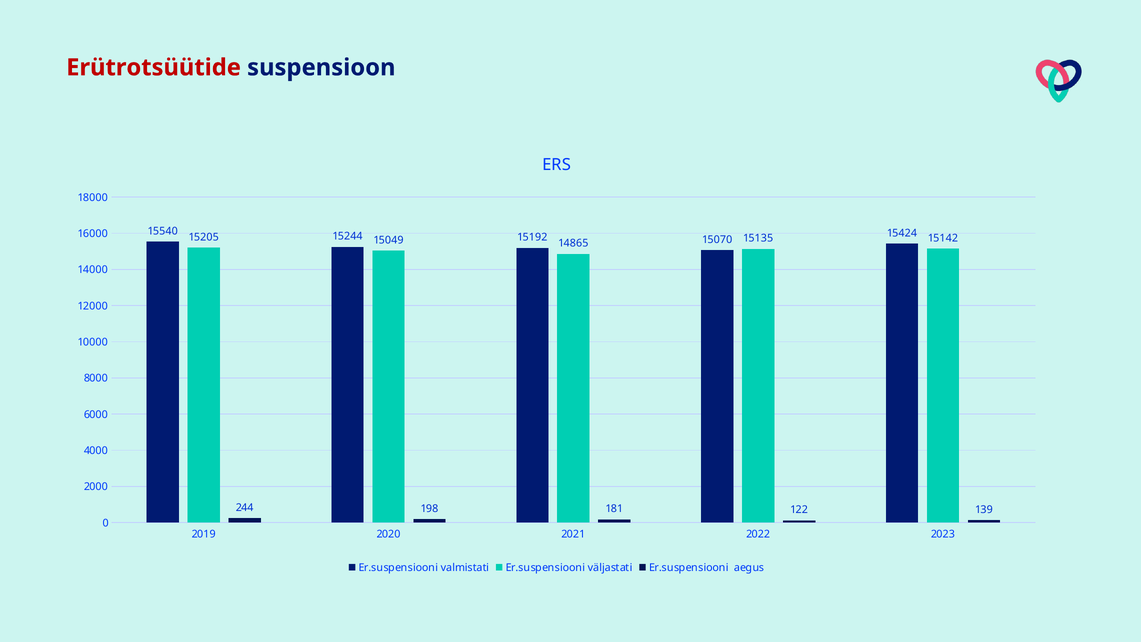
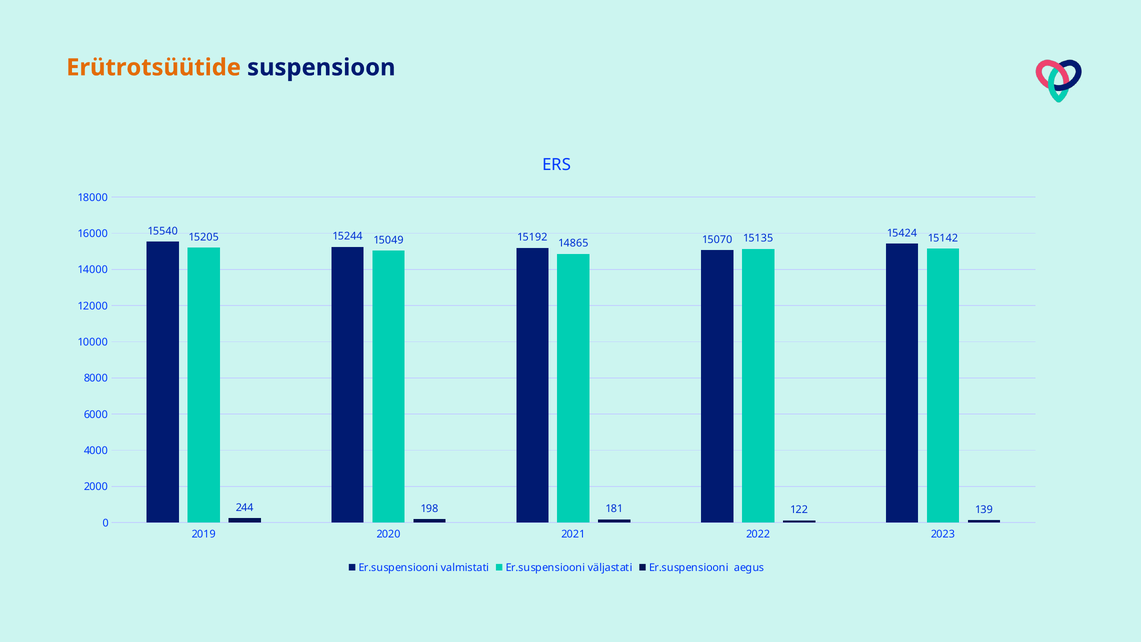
Erütrotsüütide colour: red -> orange (154, 67)
